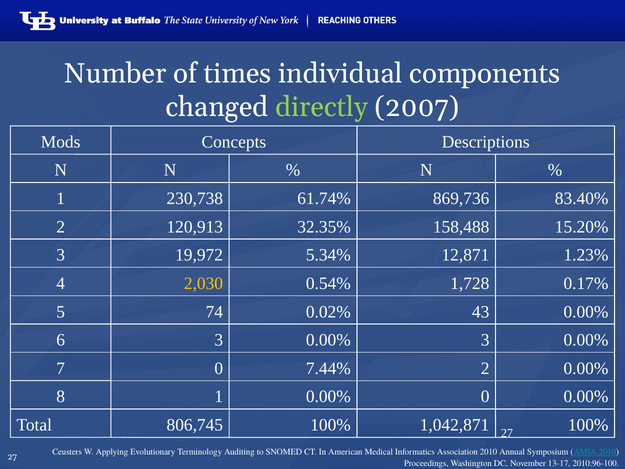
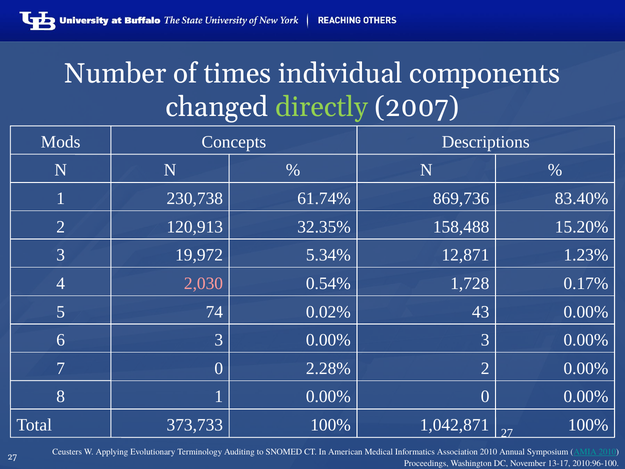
2,030 colour: yellow -> pink (203, 283)
7.44%: 7.44% -> 2.28% (328, 368)
806,745: 806,745 -> 373,733 (195, 425)
